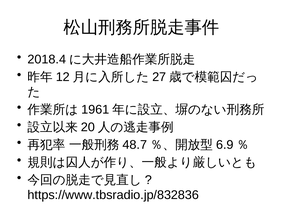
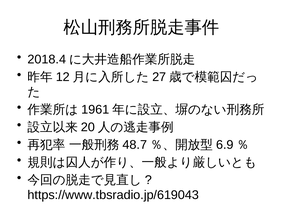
https://www.tbsradio.jp/832836: https://www.tbsradio.jp/832836 -> https://www.tbsradio.jp/619043 (113, 195)
